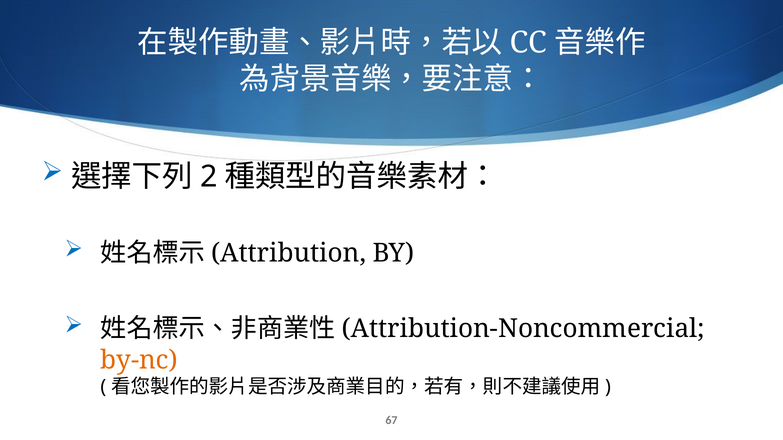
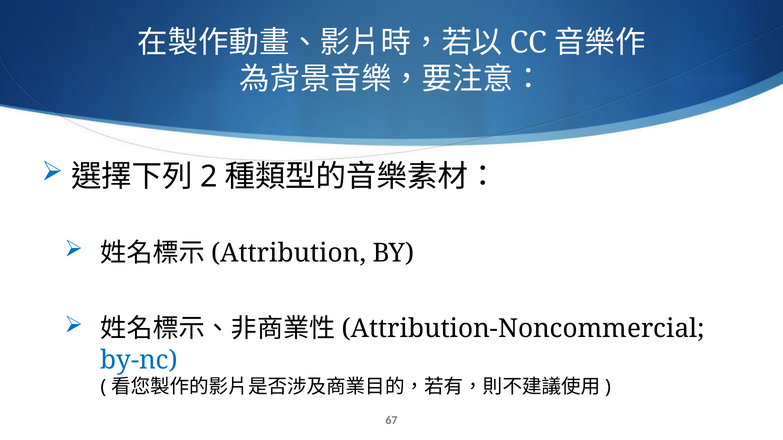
by-nc colour: orange -> blue (139, 361)
